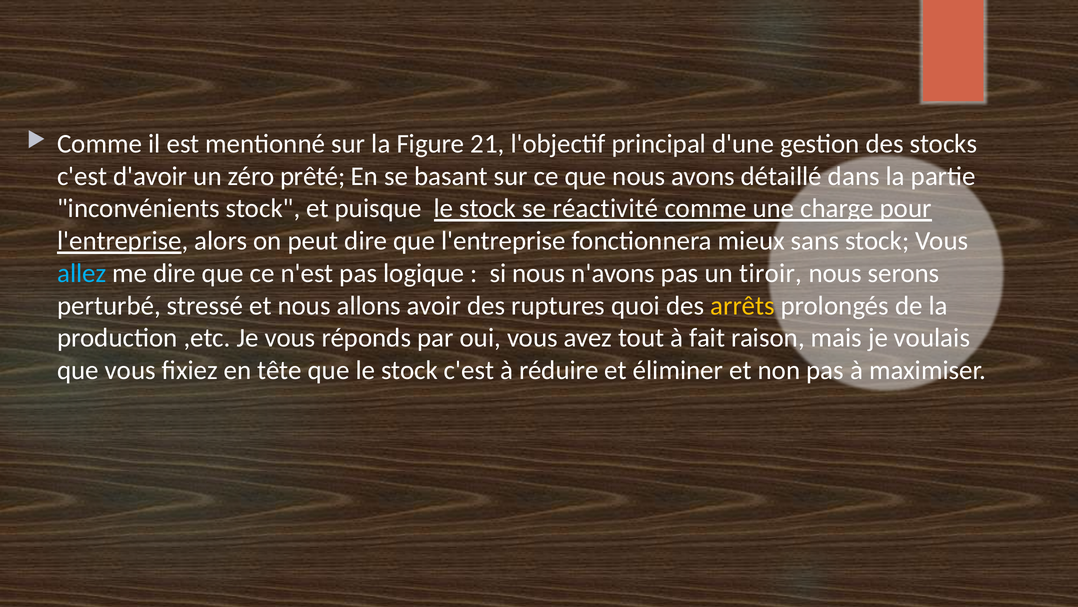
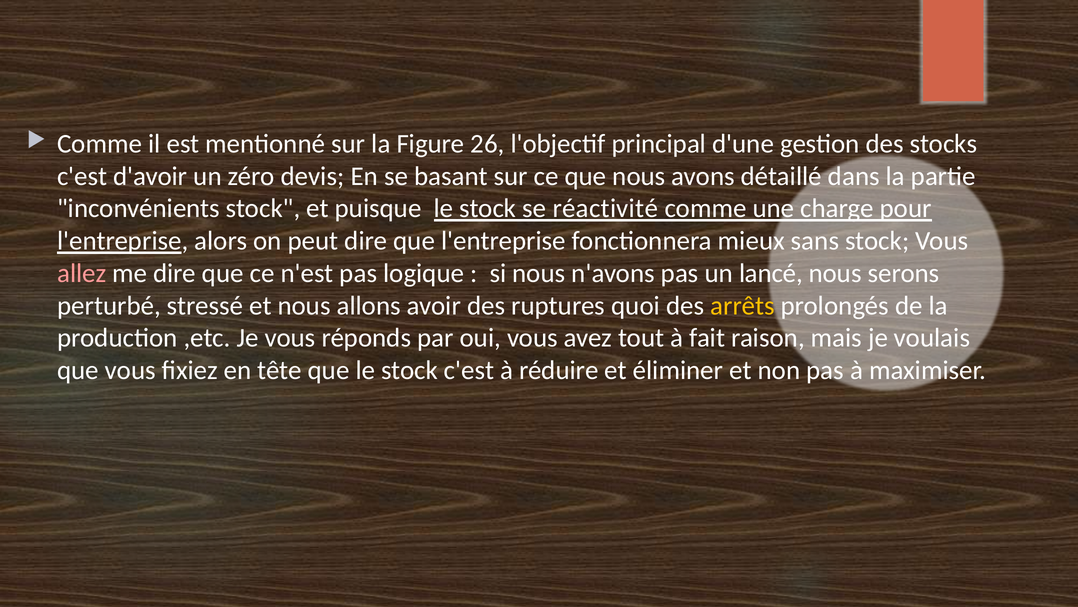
21: 21 -> 26 (487, 144)
prêté: prêté -> devis (313, 176)
allez colour: light blue -> pink (82, 273)
tiroir: tiroir -> lancé (771, 273)
